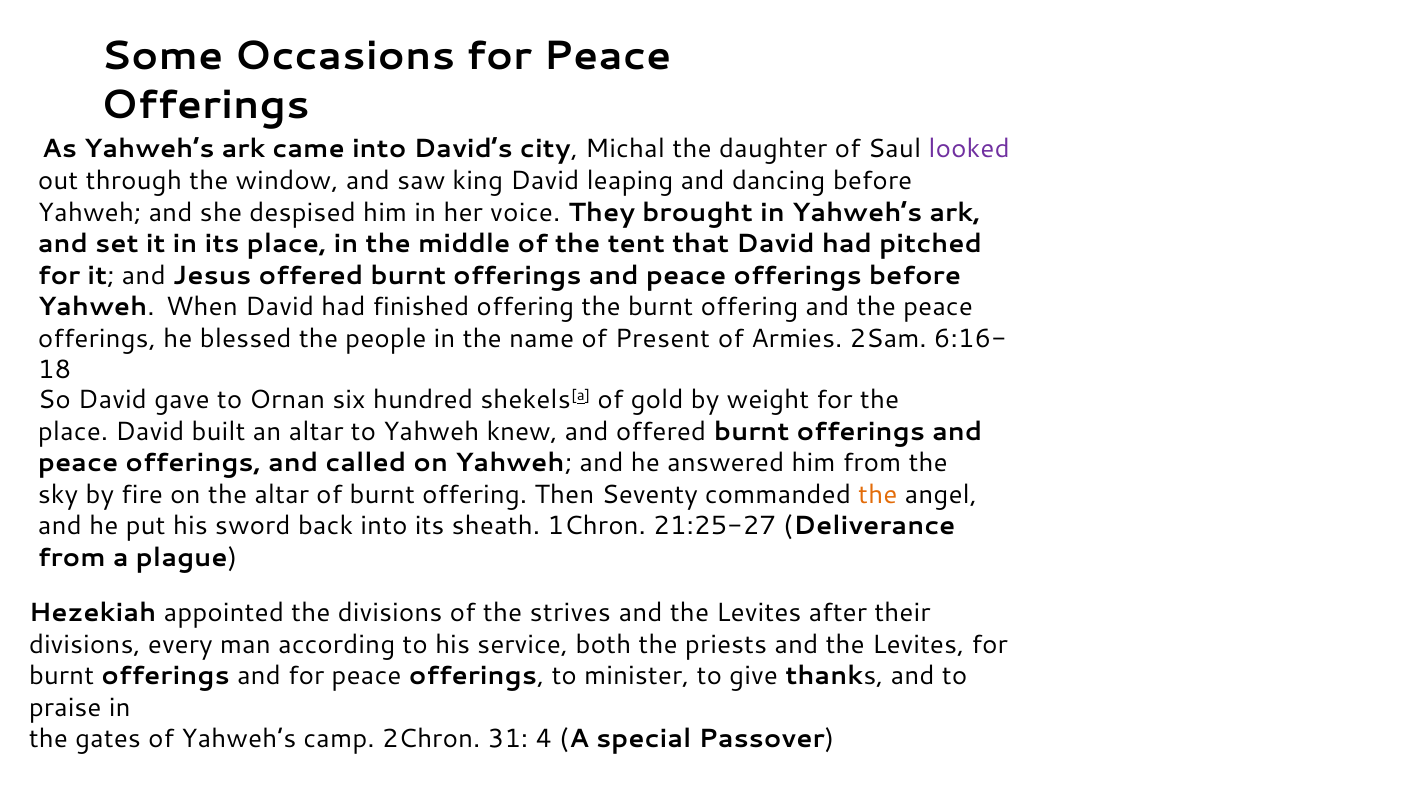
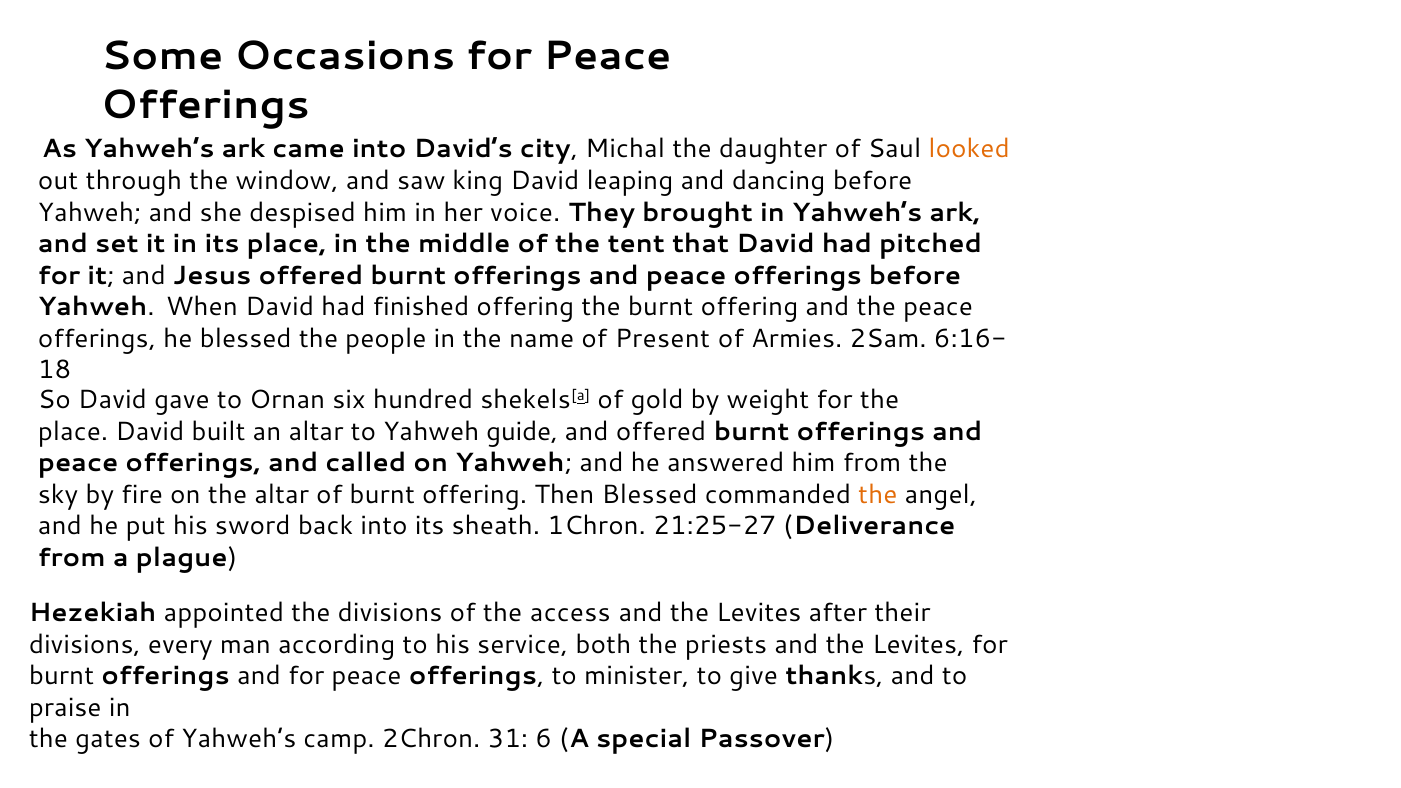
looked colour: purple -> orange (969, 149)
knew: knew -> guide (522, 431)
Then Seventy: Seventy -> Blessed (650, 494)
strives: strives -> access (570, 613)
4: 4 -> 6 (544, 739)
